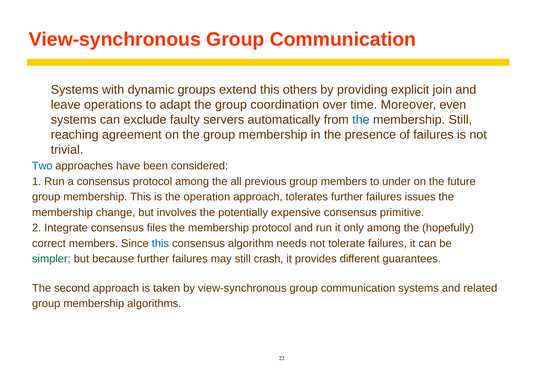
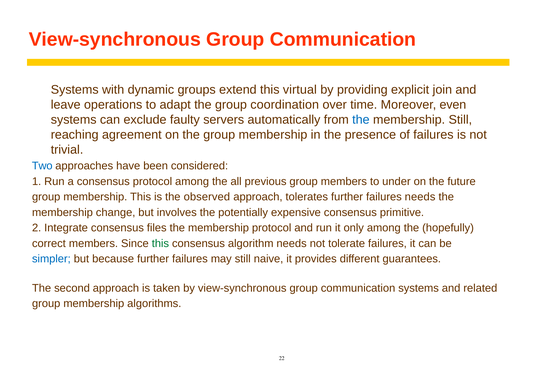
others: others -> virtual (300, 90)
operation: operation -> observed (207, 197)
failures issues: issues -> needs (420, 197)
this colour: blue -> green (160, 244)
simpler colour: green -> blue (51, 259)
crash: crash -> naive (269, 259)
